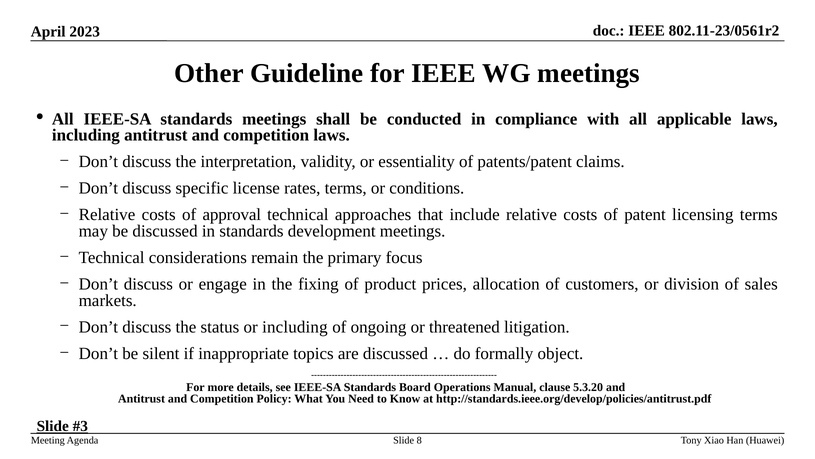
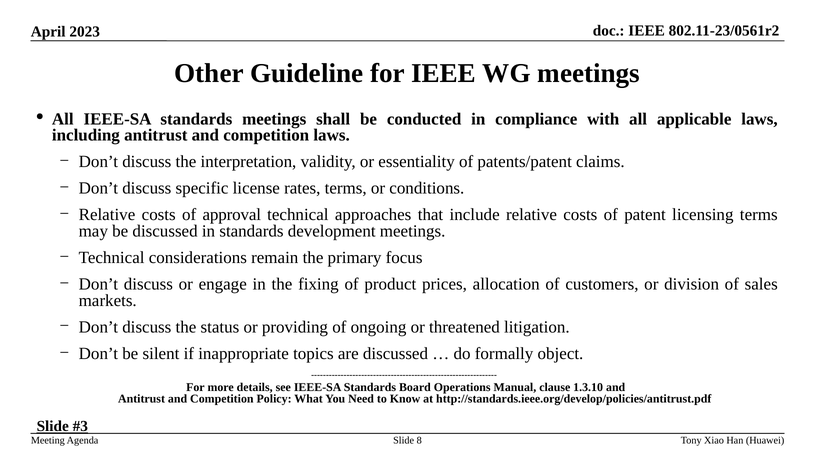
or including: including -> providing (295, 327)
5.3.20: 5.3.20 -> 1.3.10 (588, 387)
